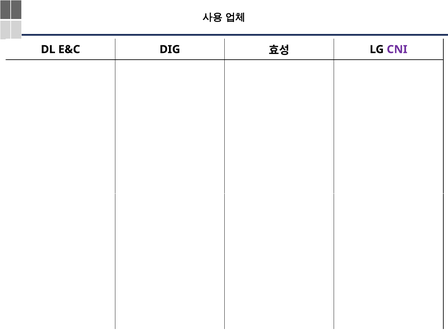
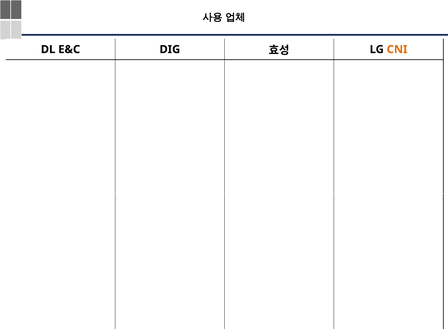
CNI colour: purple -> orange (397, 49)
